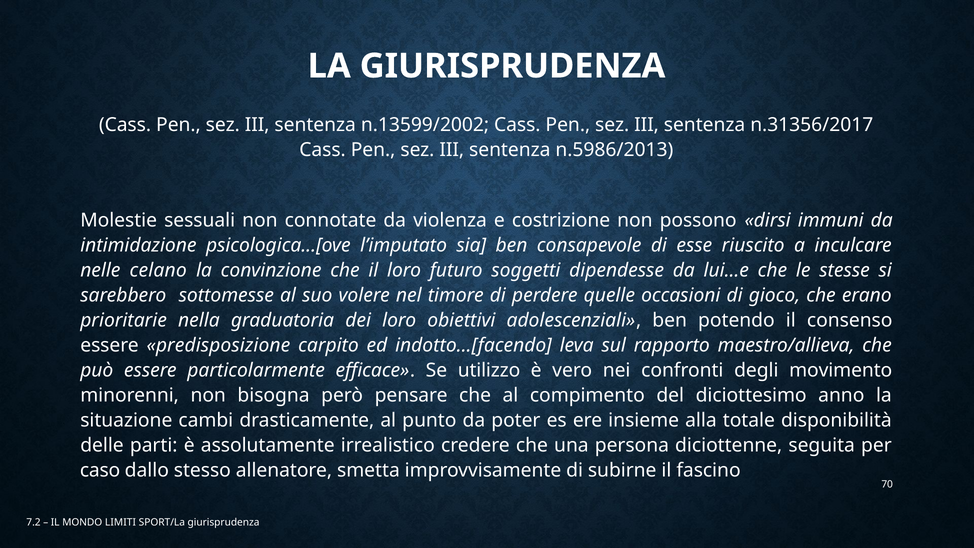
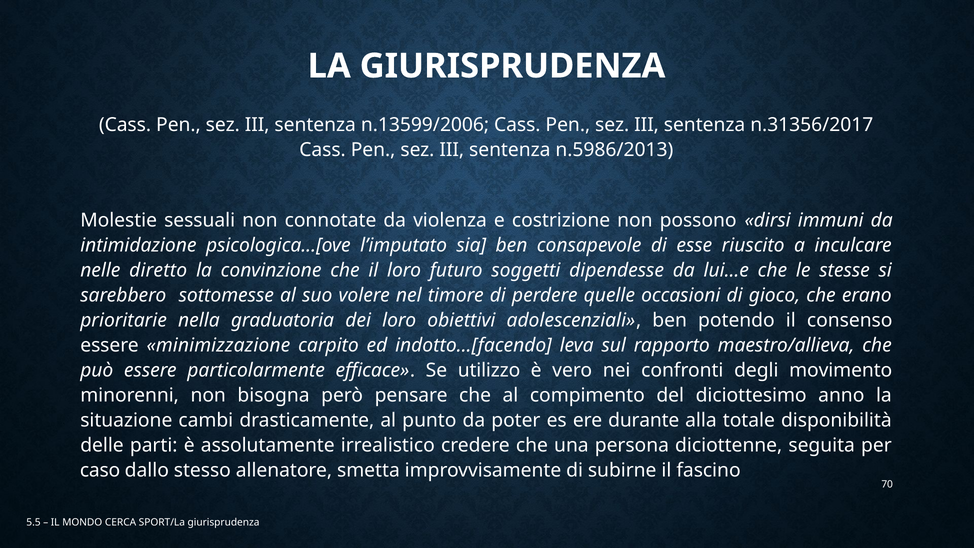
n.13599/2002: n.13599/2002 -> n.13599/2006 (425, 125)
celano: celano -> diretto (158, 270)
predisposizione: predisposizione -> minimizzazione (218, 345)
insieme: insieme -> durante (644, 420)
7.2: 7.2 -> 5.5 (33, 522)
LIMITI: LIMITI -> CERCA (121, 522)
